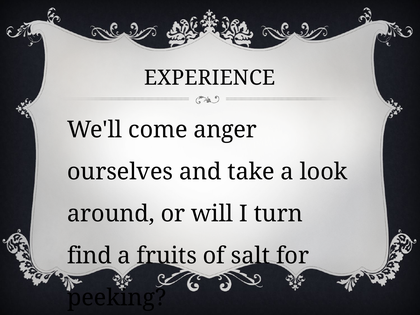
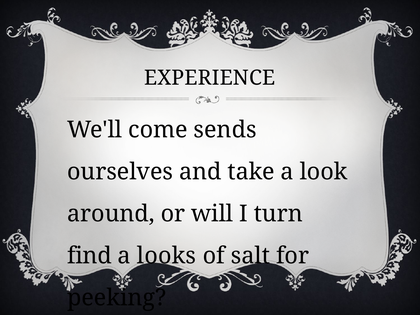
anger: anger -> sends (225, 130)
fruits: fruits -> looks (167, 256)
